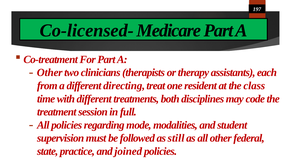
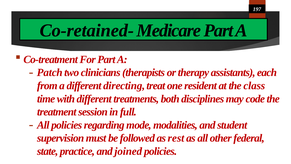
Co-licensed-: Co-licensed- -> Co-retained- (87, 31)
Other: Other -> Patch (50, 72)
still: still -> rest (176, 138)
